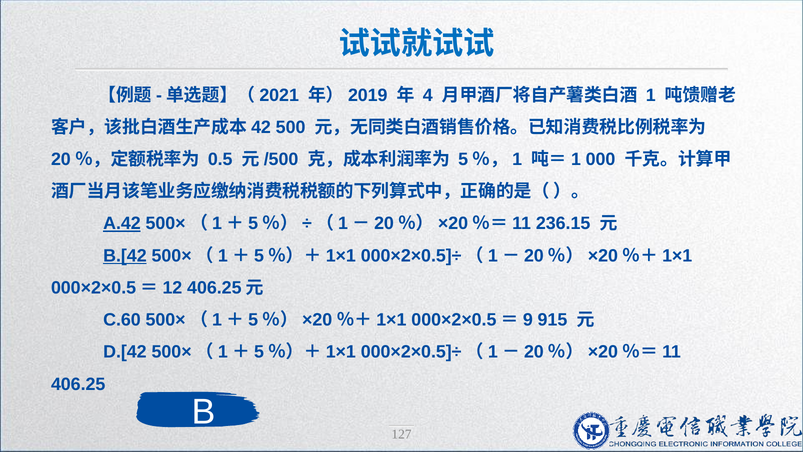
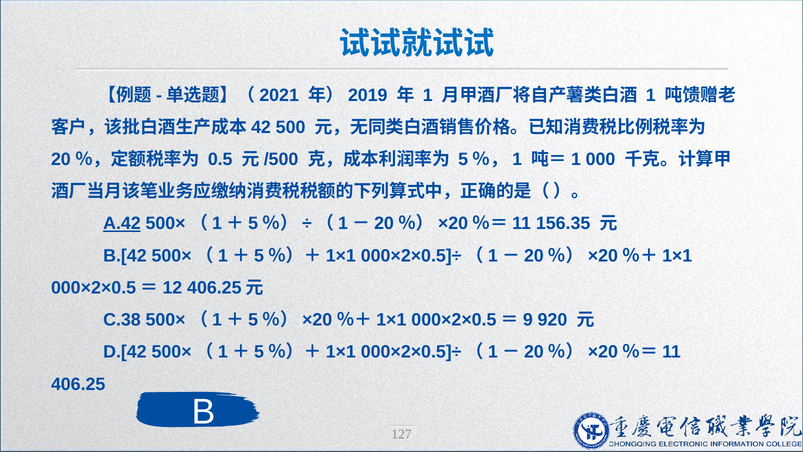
4: 4 -> 1 (428, 95)
236.15: 236.15 -> 156.35 (563, 223)
B.[42 underline: present -> none (125, 256)
C.60: C.60 -> C.38 (122, 320)
915: 915 -> 920 (552, 320)
